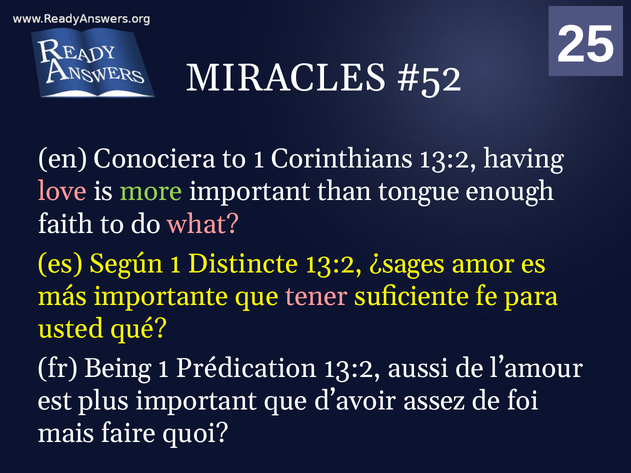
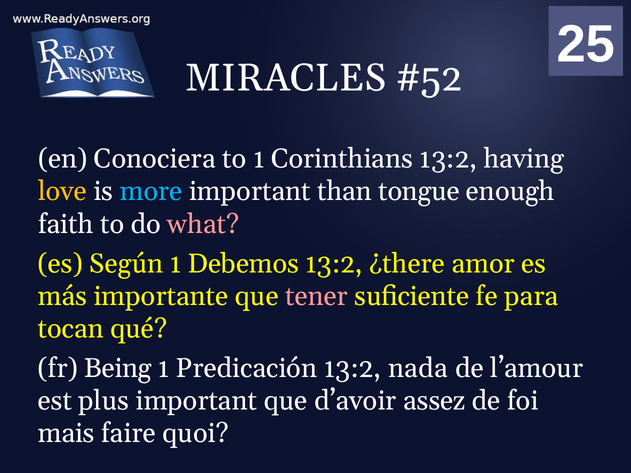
love colour: pink -> yellow (63, 192)
more colour: light green -> light blue (151, 192)
Distincte: Distincte -> Debemos (243, 264)
¿sages: ¿sages -> ¿there (407, 264)
usted: usted -> tocan (71, 329)
Prédication: Prédication -> Predicación (247, 368)
aussi: aussi -> nada (418, 368)
